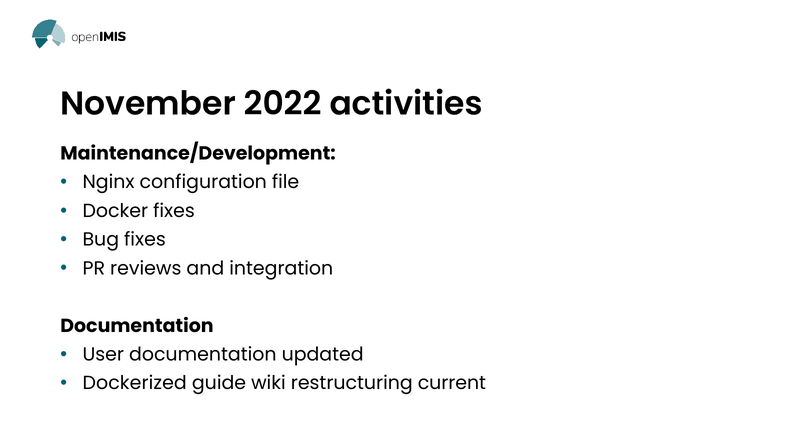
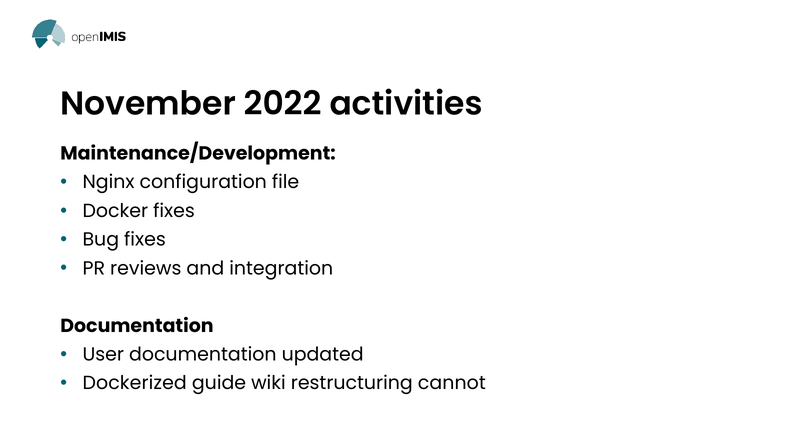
current: current -> cannot (452, 383)
